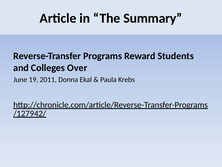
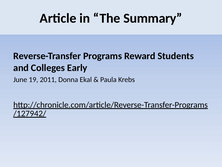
Over: Over -> Early (77, 68)
